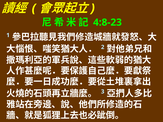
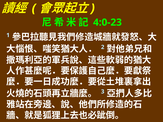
4:8-23: 4:8-23 -> 4:0-23 (107, 22)
